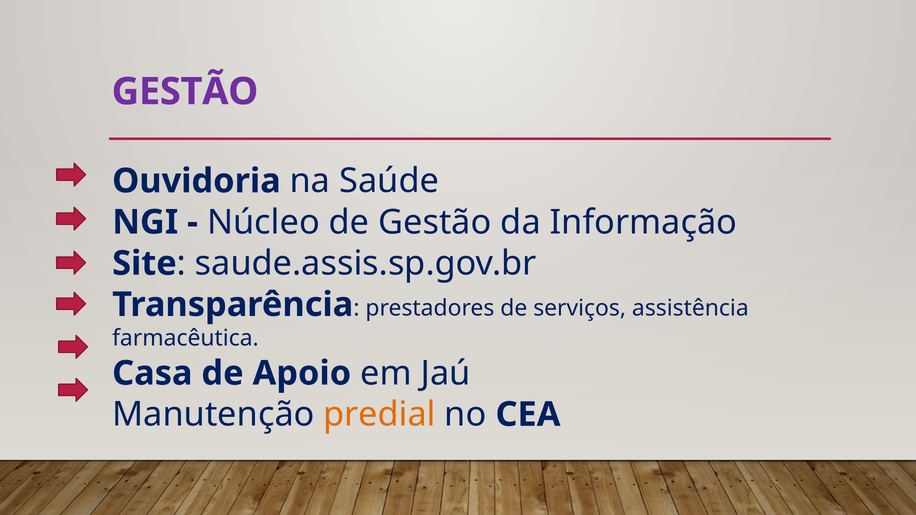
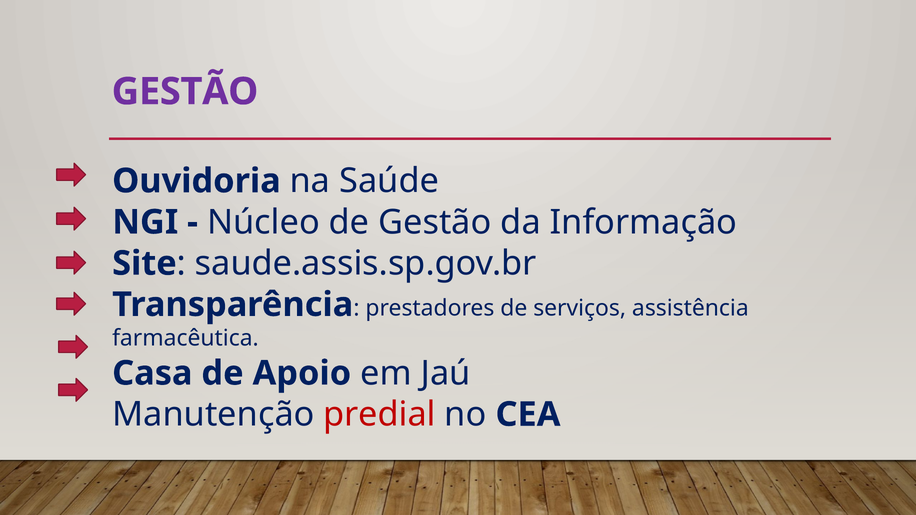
predial colour: orange -> red (379, 415)
